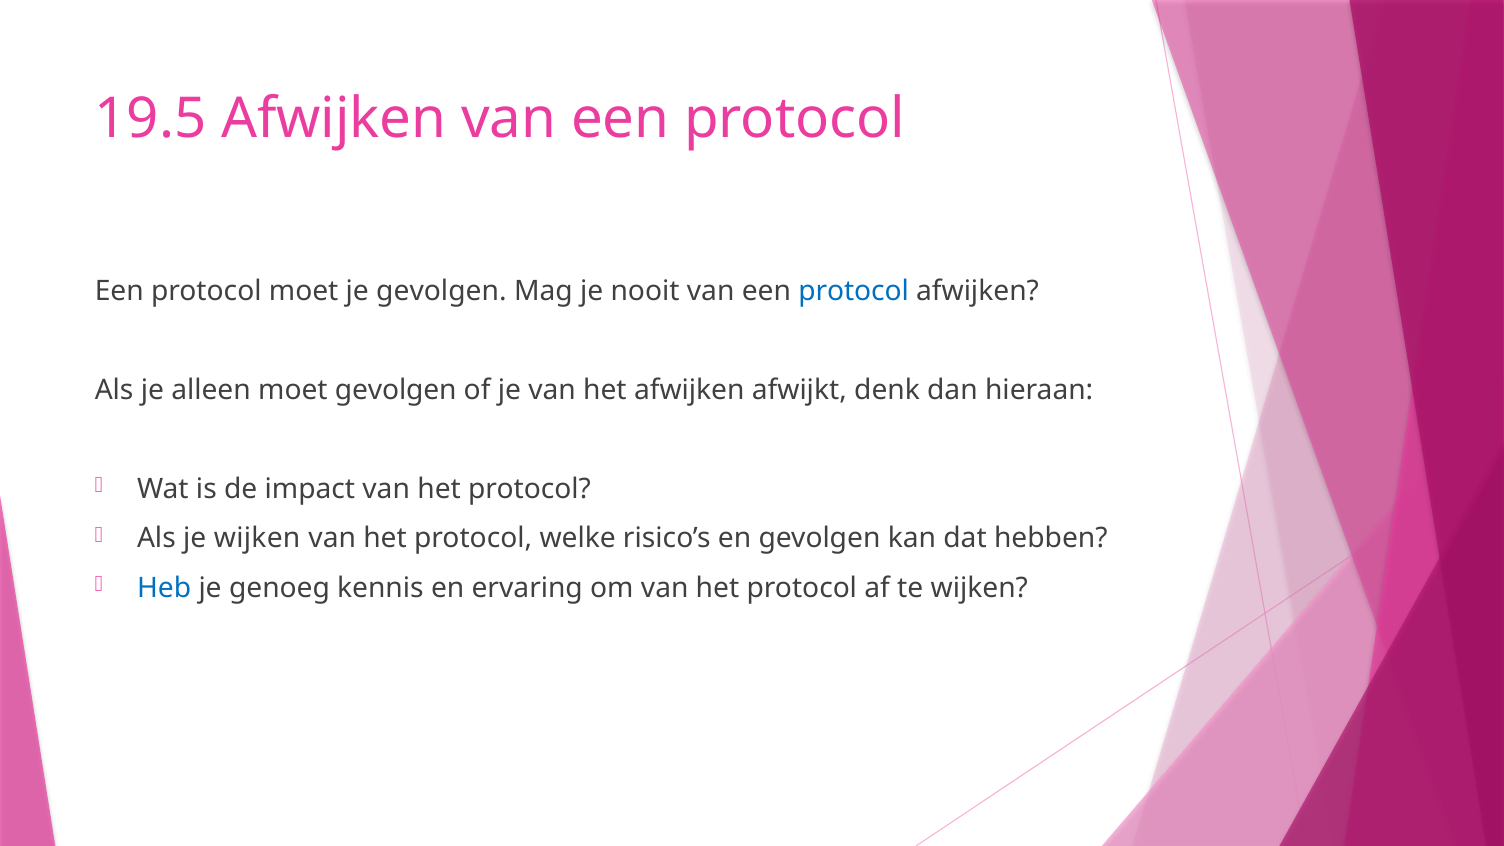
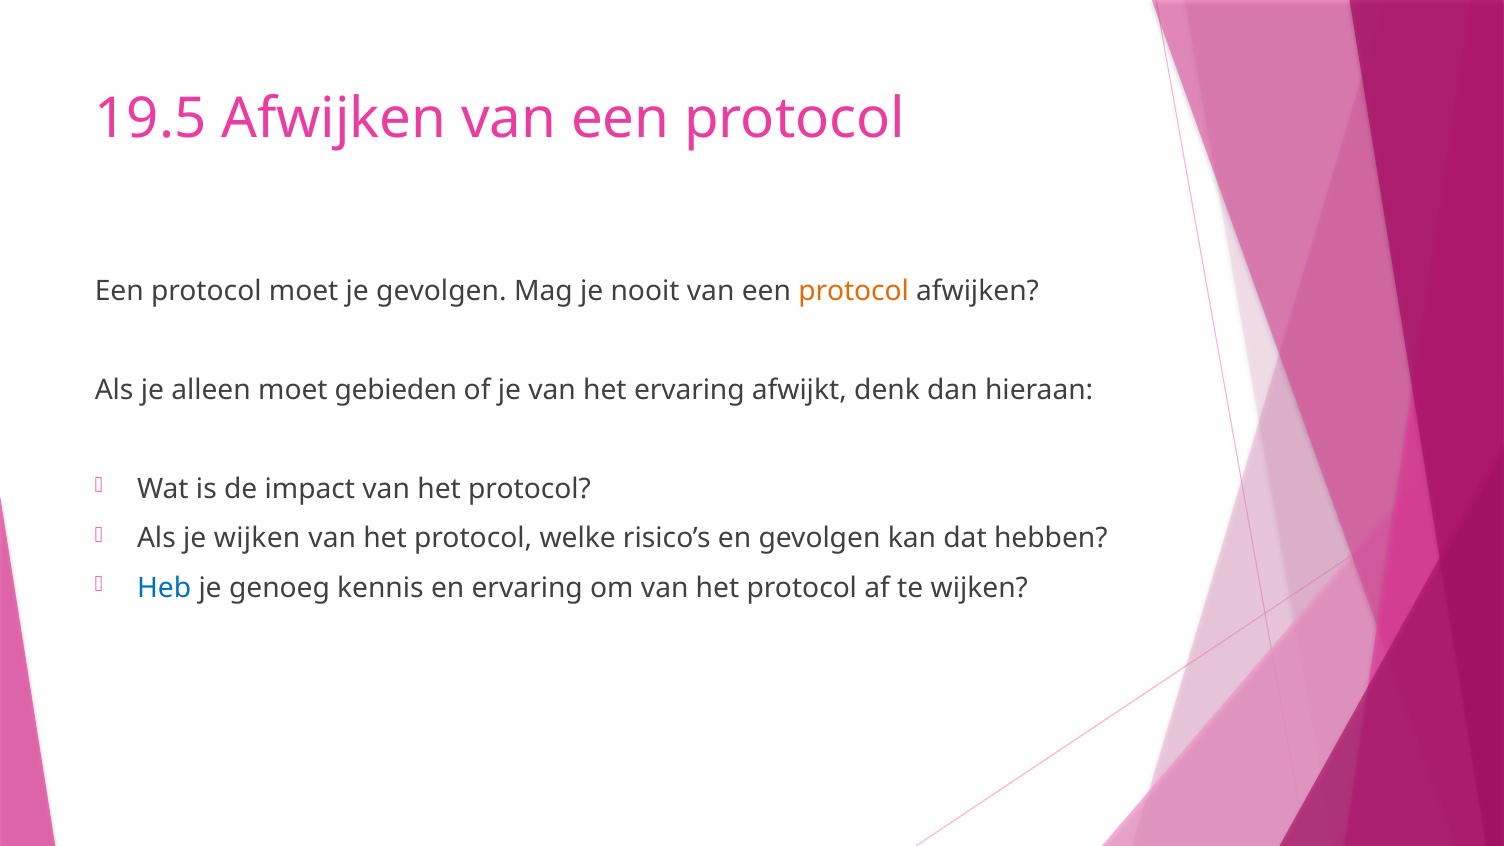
protocol colour: blue -> orange (854, 291)
moet gevolgen: gevolgen -> gebieden (396, 390)
het afwijken: afwijken -> ervaring (689, 390)
